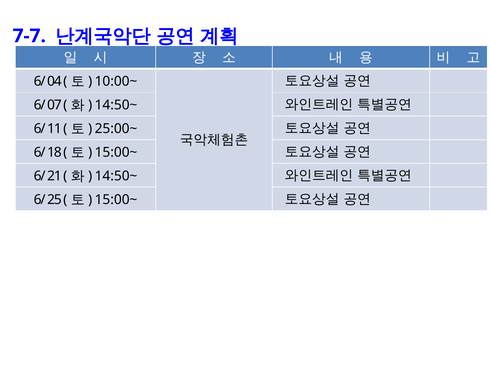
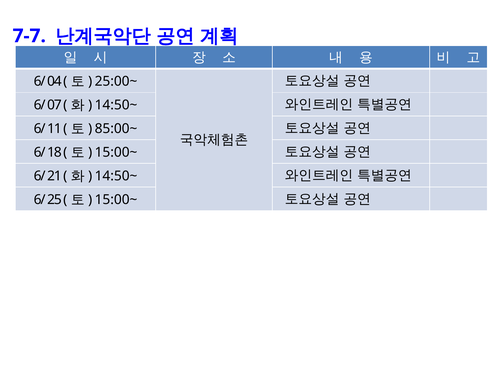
10:00~: 10:00~ -> 25:00~ (116, 81)
25:00~: 25:00~ -> 85:00~ (116, 129)
